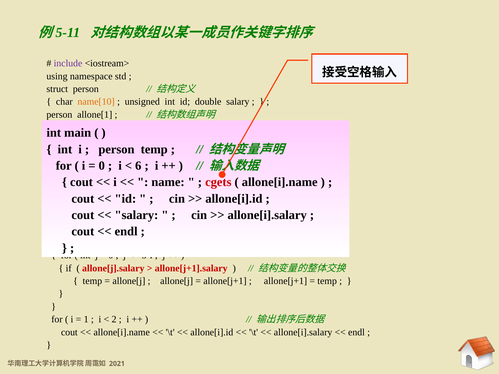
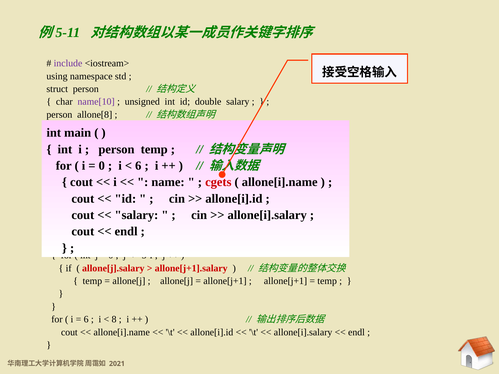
name[10 colour: orange -> purple (96, 102)
allone[1: allone[1 -> allone[8 (95, 115)
1: 1 -> 6 (86, 320)
2: 2 -> 8 (114, 320)
